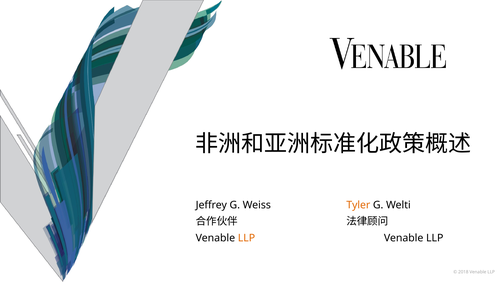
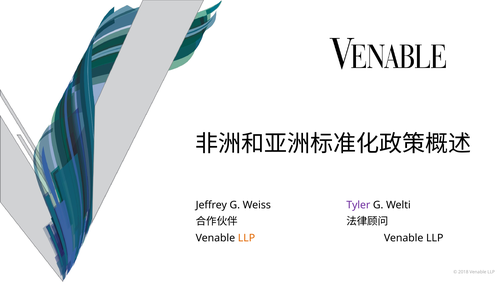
Tyler colour: orange -> purple (358, 205)
